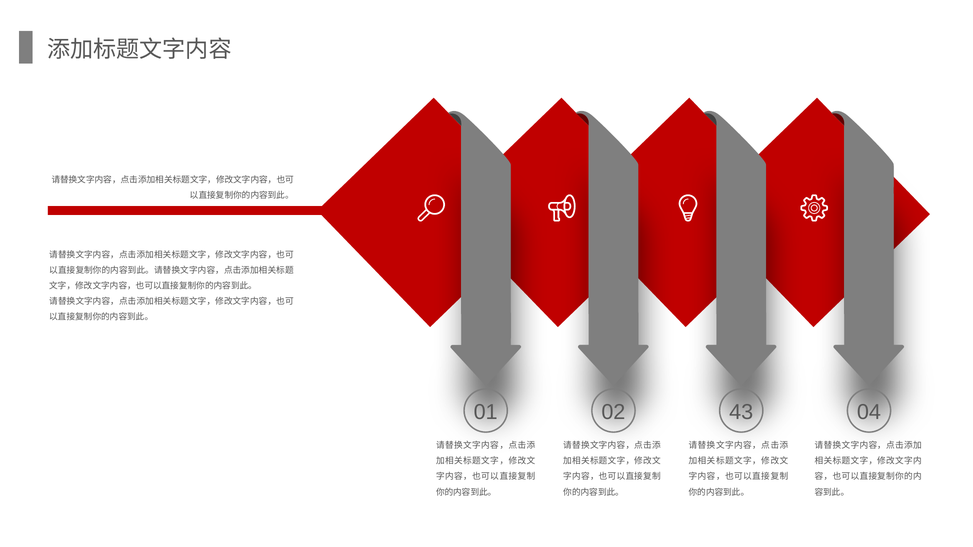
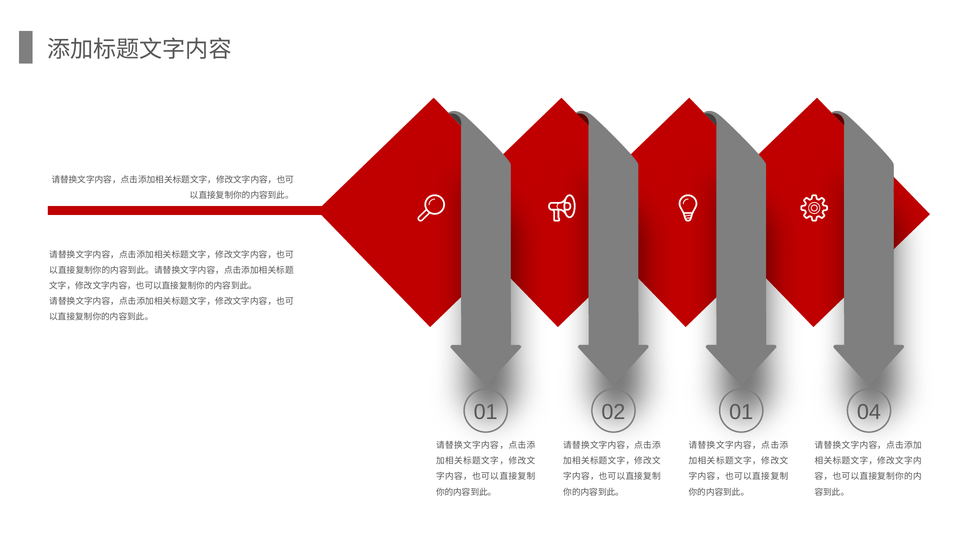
02 43: 43 -> 01 (741, 412)
